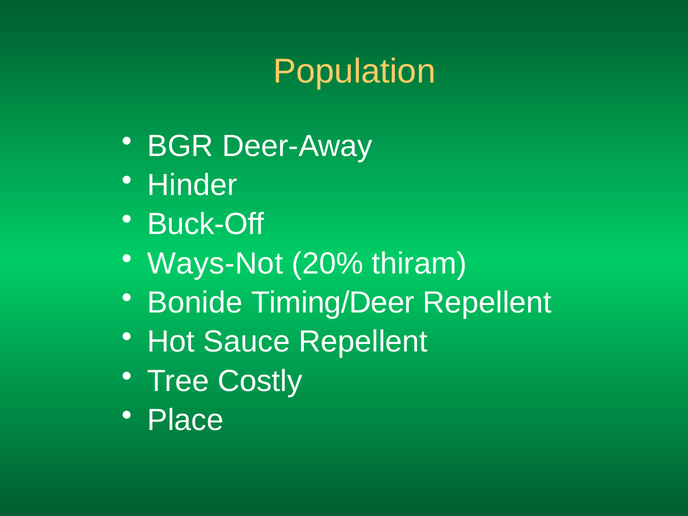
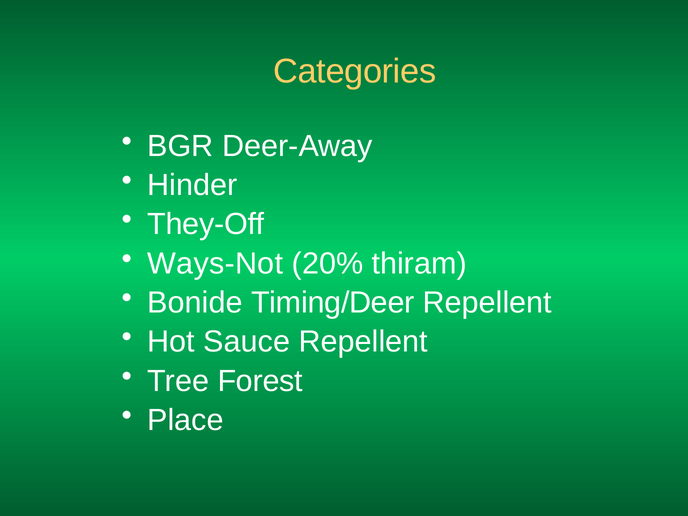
Population: Population -> Categories (355, 71)
Buck-Off: Buck-Off -> They-Off (206, 224)
Costly: Costly -> Forest (260, 381)
